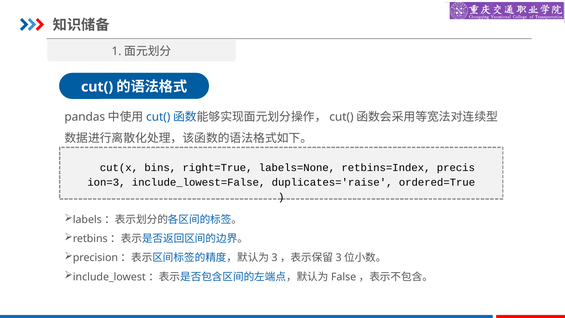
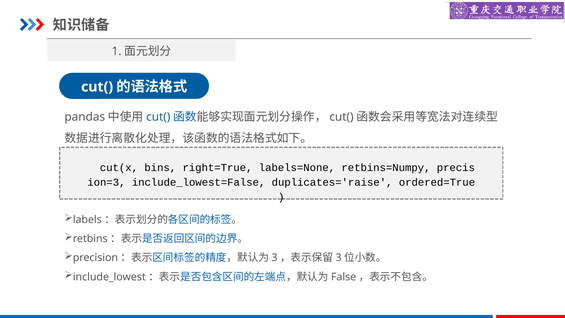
retbins=Index: retbins=Index -> retbins=Numpy (386, 168)
